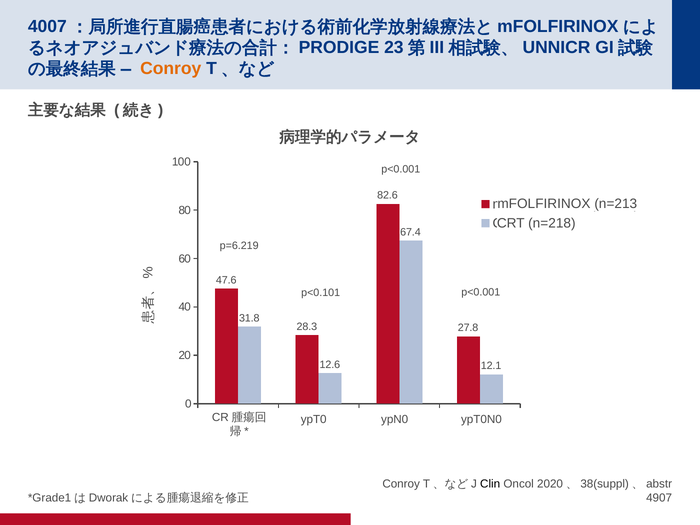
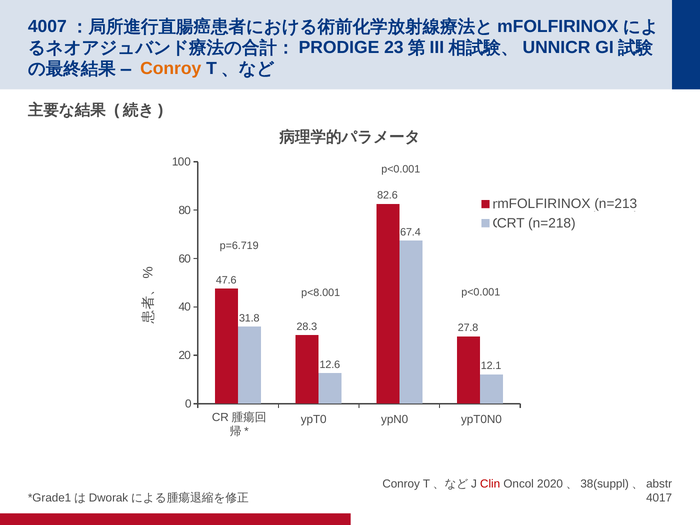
p=6.219: p=6.219 -> p=6.719 (239, 246)
p<0.101: p<0.101 -> p<8.001 (321, 293)
Clin colour: black -> red (490, 484)
4907: 4907 -> 4017 (659, 498)
